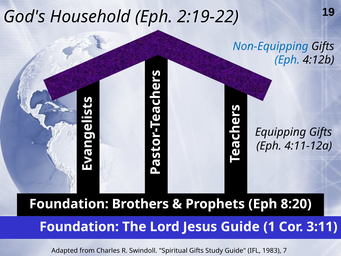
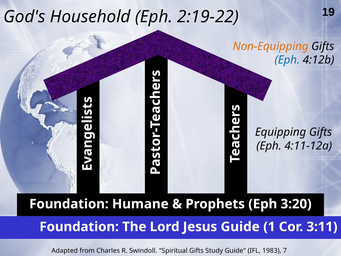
Non-Equipping colour: blue -> orange (271, 46)
Brothers: Brothers -> Humane (140, 204)
8:20: 8:20 -> 3:20 (296, 204)
